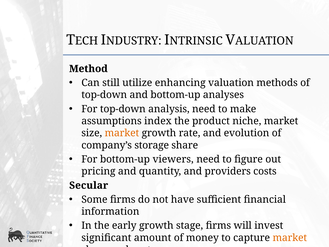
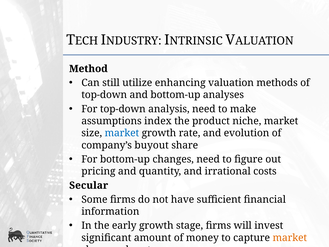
market colour: orange -> blue (122, 133)
storage: storage -> buyout (152, 145)
viewers: viewers -> changes (173, 159)
providers: providers -> irrational (228, 171)
